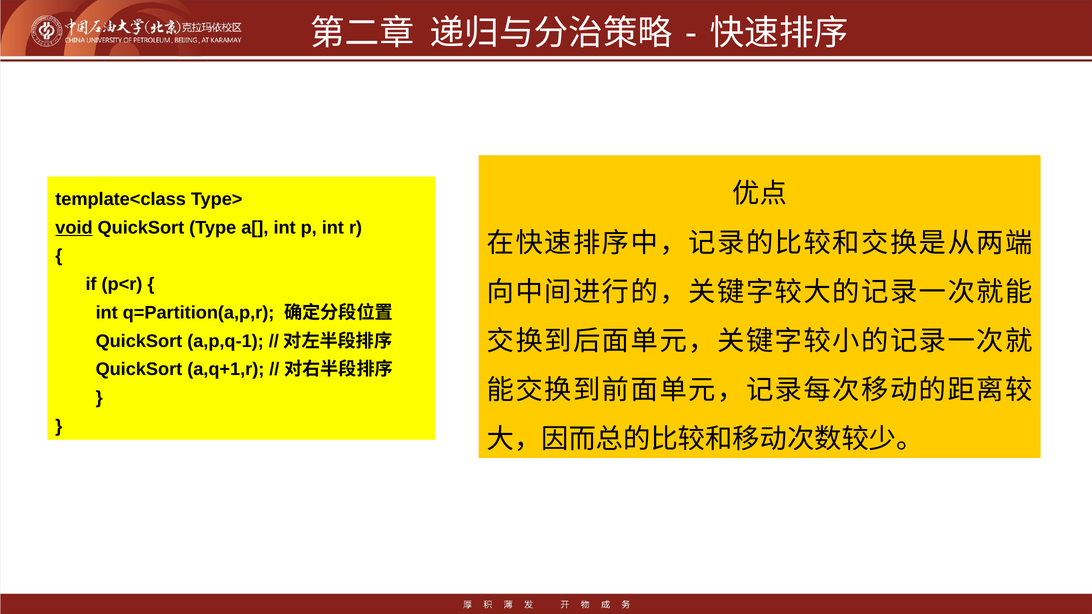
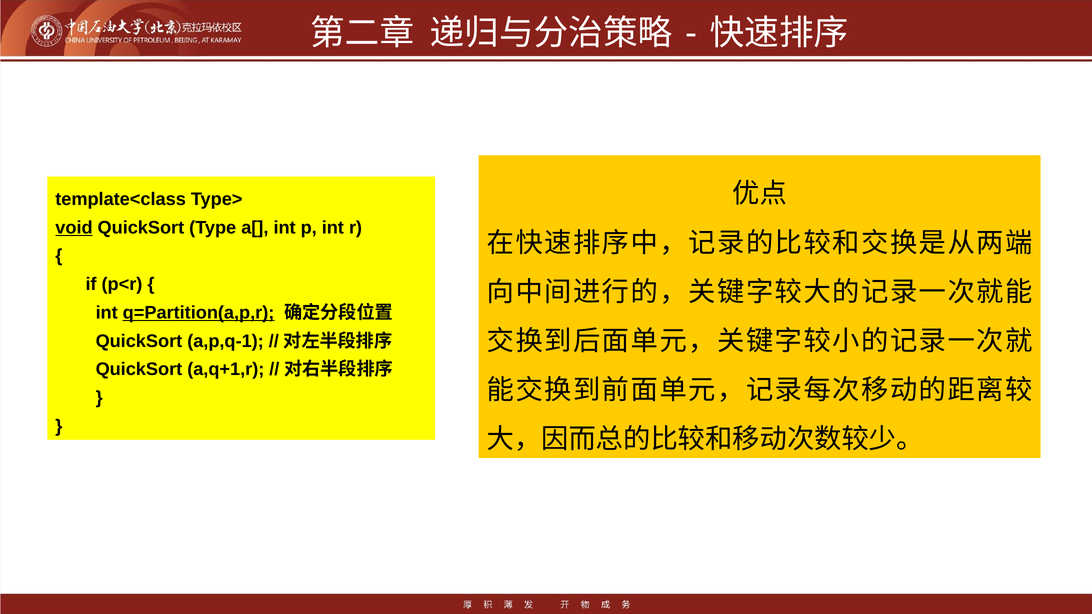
q=Partition(a,p,r underline: none -> present (199, 313)
